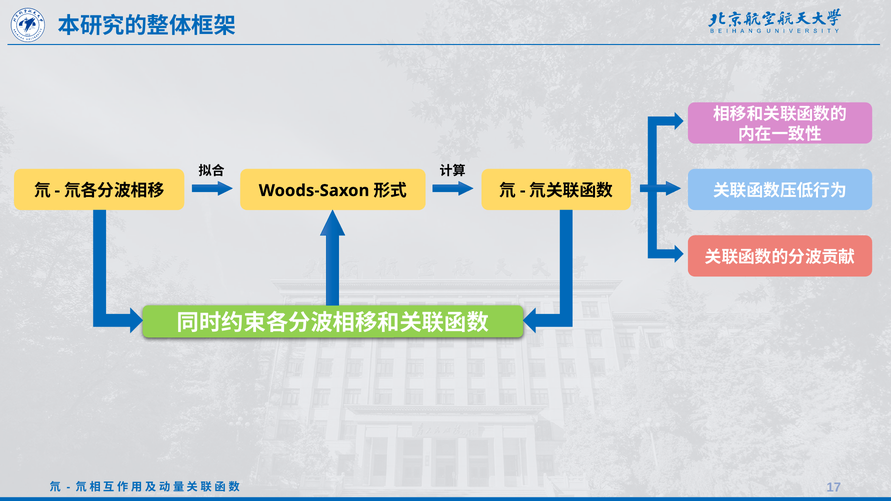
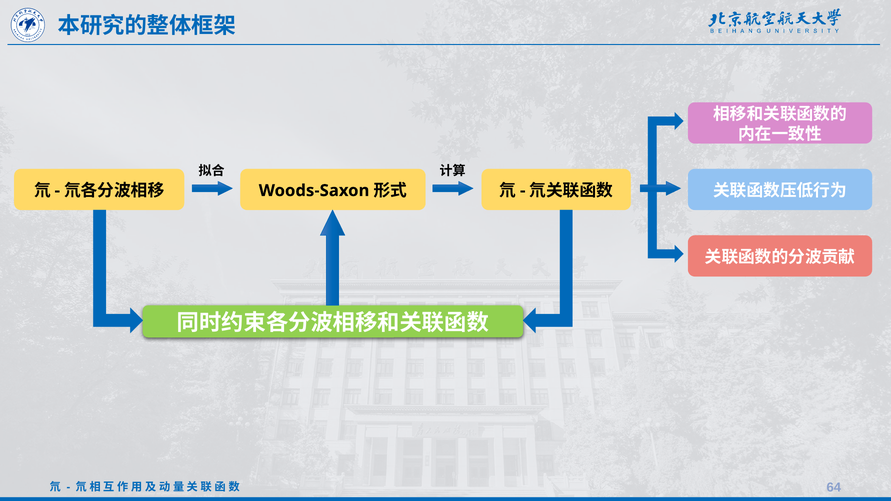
17: 17 -> 64 (834, 488)
